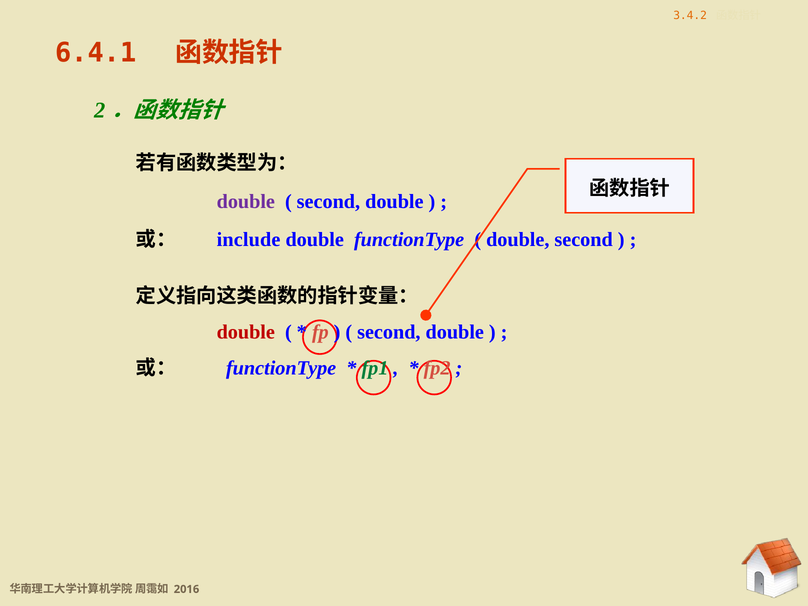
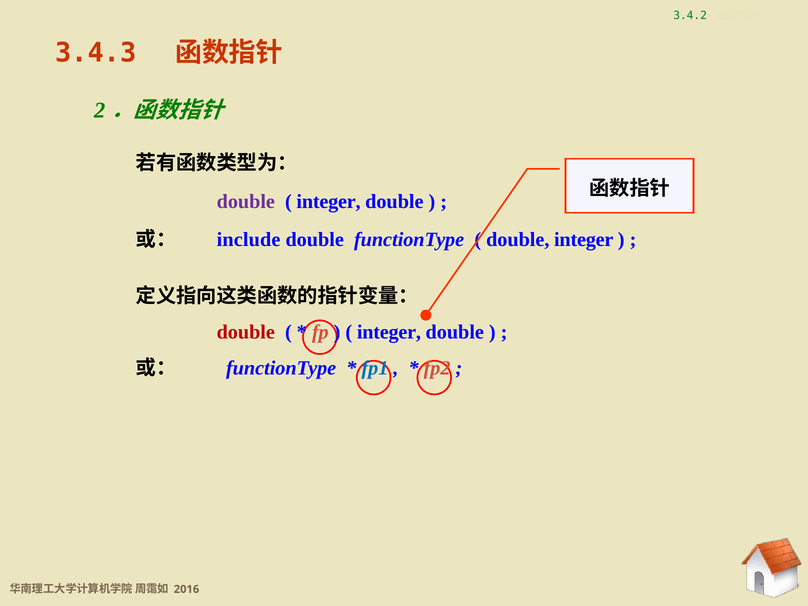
3.4.2 colour: orange -> green (690, 15)
6.4.1: 6.4.1 -> 3.4.3 (96, 53)
second: second -> integer (329, 202)
double second: second -> integer (584, 240)
second: second -> integer (389, 332)
fp1 colour: green -> blue (375, 368)
